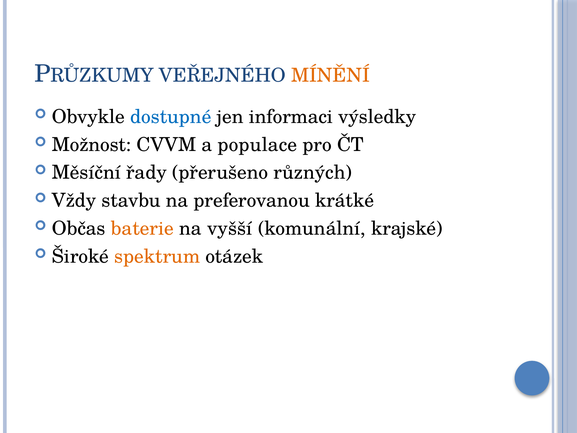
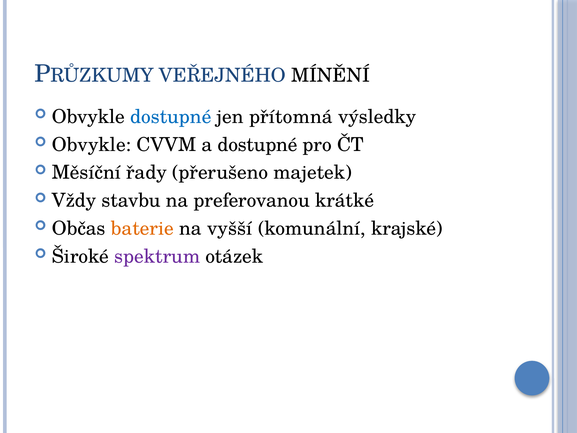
MÍNĚNÍ colour: orange -> black (331, 75)
informaci: informaci -> přítomná (291, 117)
Možnost: Možnost -> Obvykle (91, 145)
a populace: populace -> dostupné (258, 145)
různých: různých -> majetek (313, 172)
spektrum colour: orange -> purple (157, 256)
